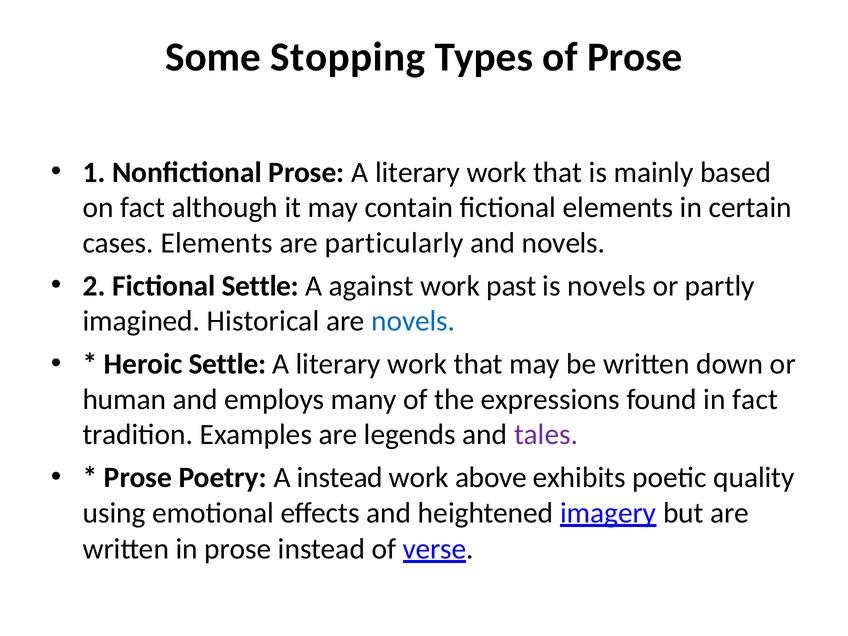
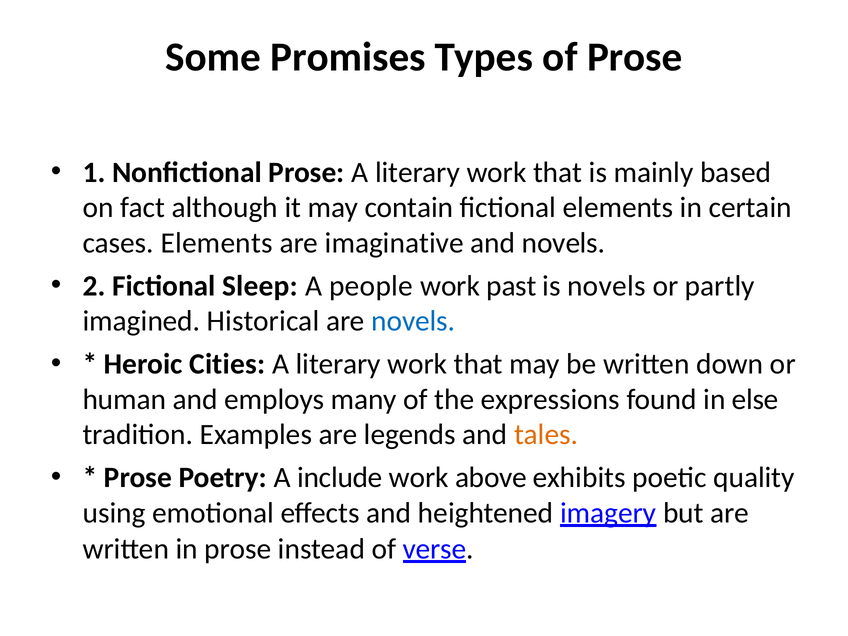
Stopping: Stopping -> Promises (348, 57)
particularly: particularly -> imaginative (394, 243)
Fictional Settle: Settle -> Sleep (260, 286)
against: against -> people (371, 286)
Heroic Settle: Settle -> Cities (227, 364)
in fact: fact -> else (755, 399)
tales colour: purple -> orange (546, 435)
A instead: instead -> include (340, 478)
